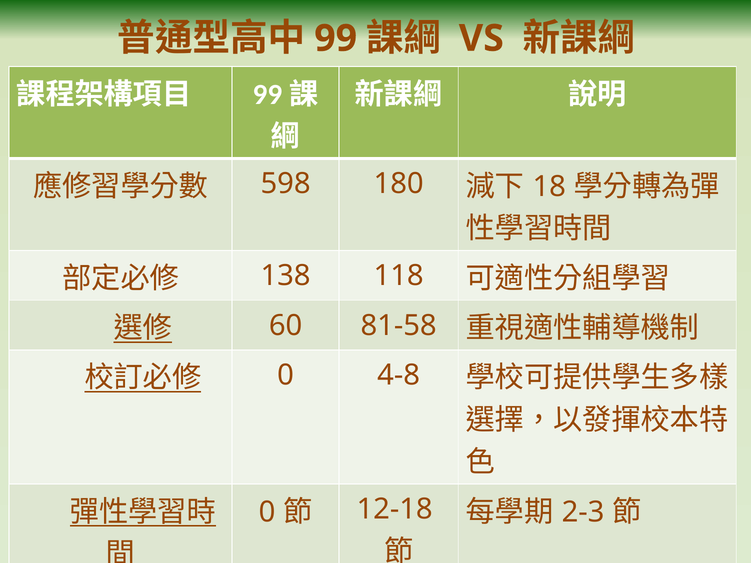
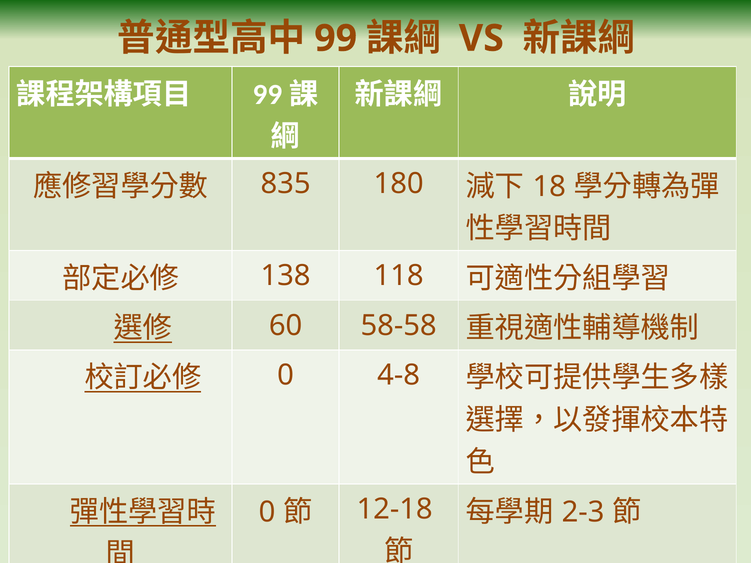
598: 598 -> 835 (286, 184)
81-58: 81-58 -> 58-58 (399, 326)
